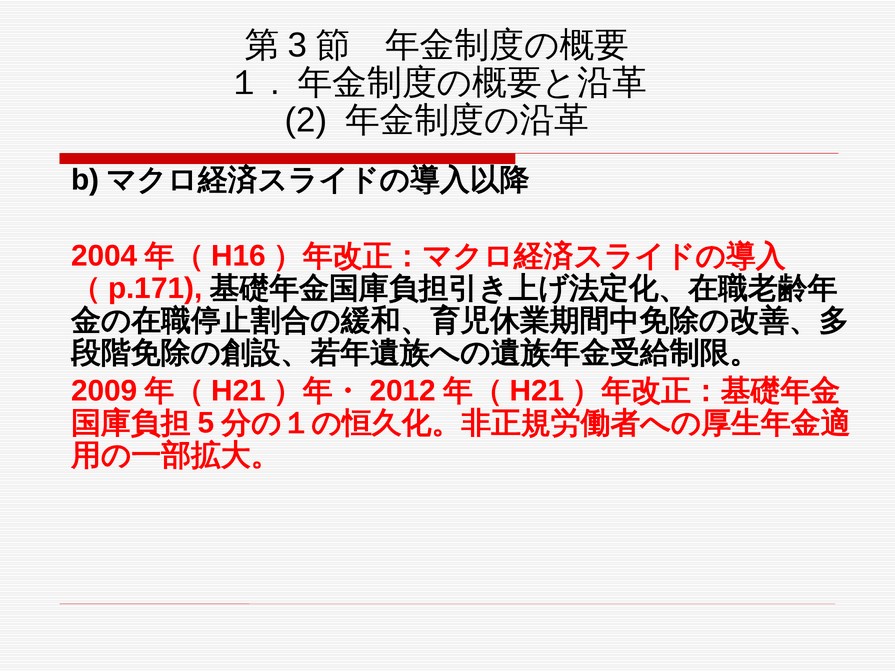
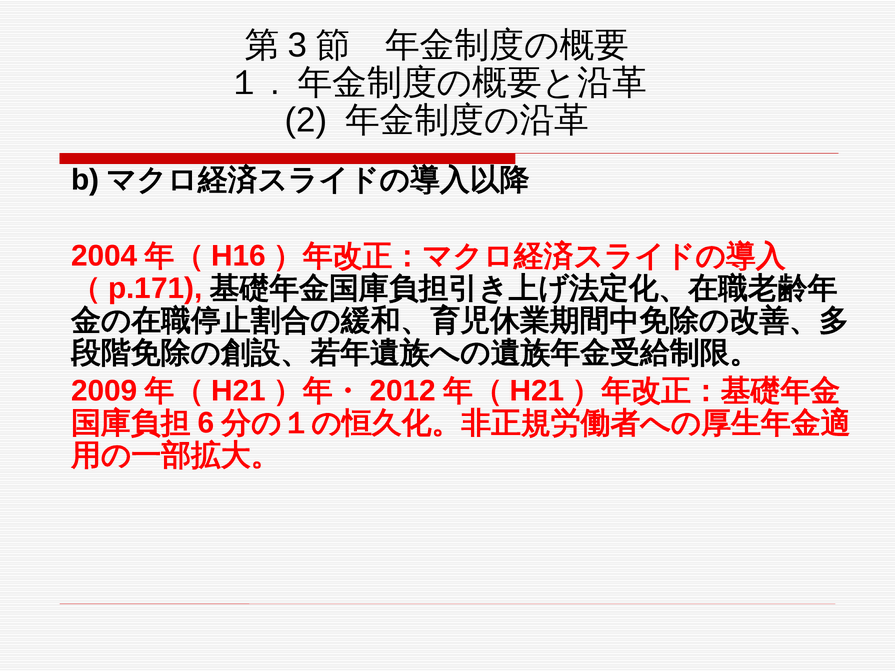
5: 5 -> 6 (206, 423)
